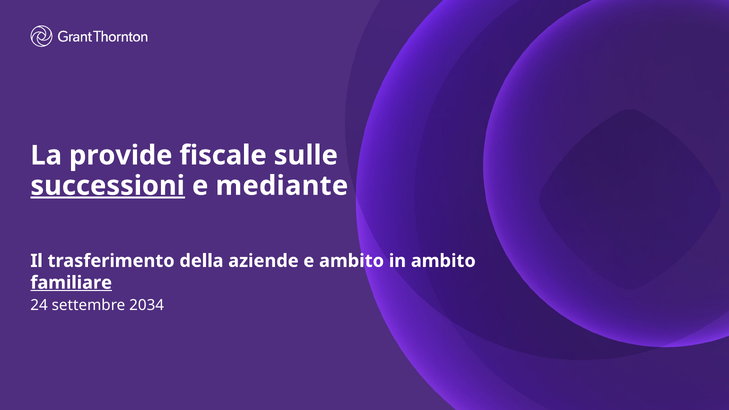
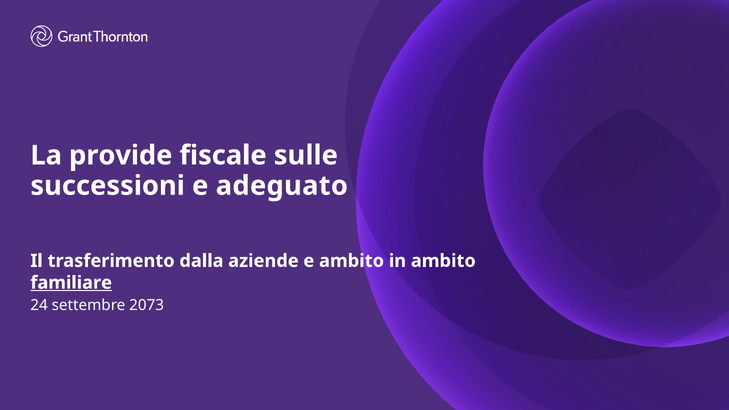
successioni underline: present -> none (108, 186)
mediante: mediante -> adeguato (282, 186)
della: della -> dalla (201, 261)
2034: 2034 -> 2073 (147, 305)
